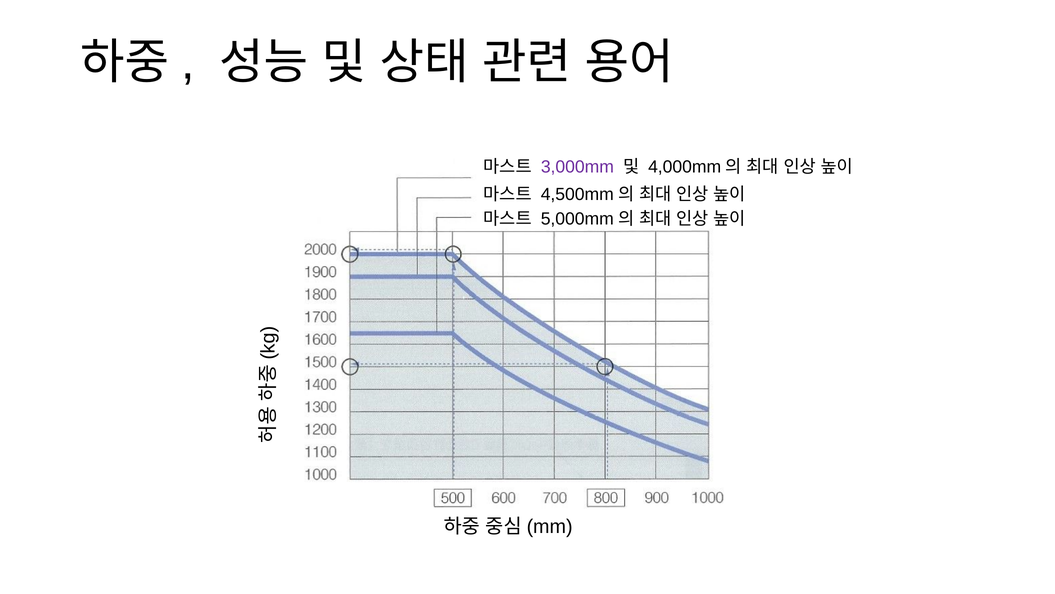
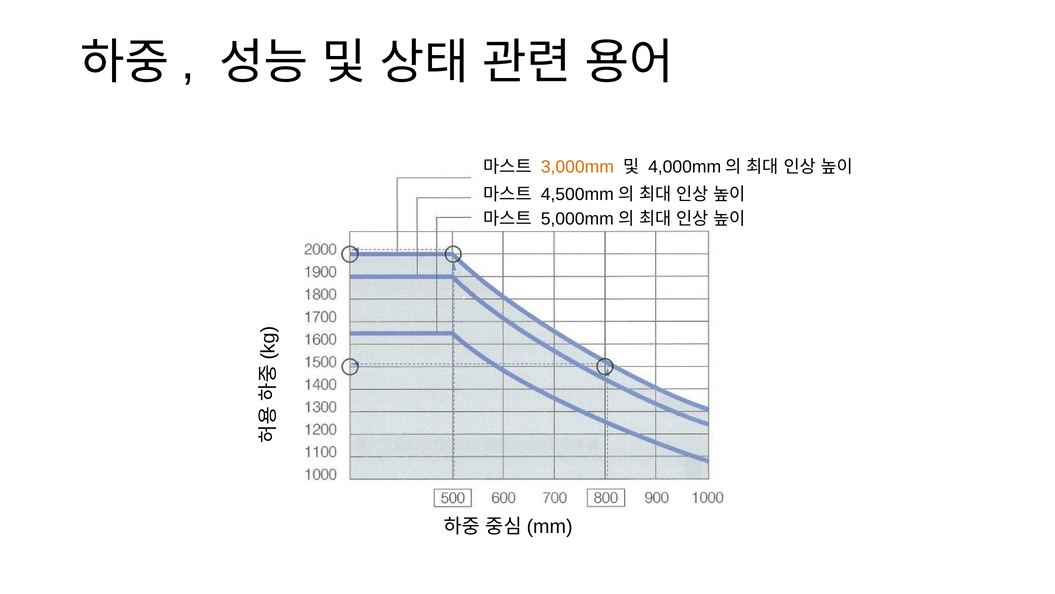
3,000mm colour: purple -> orange (577, 167)
